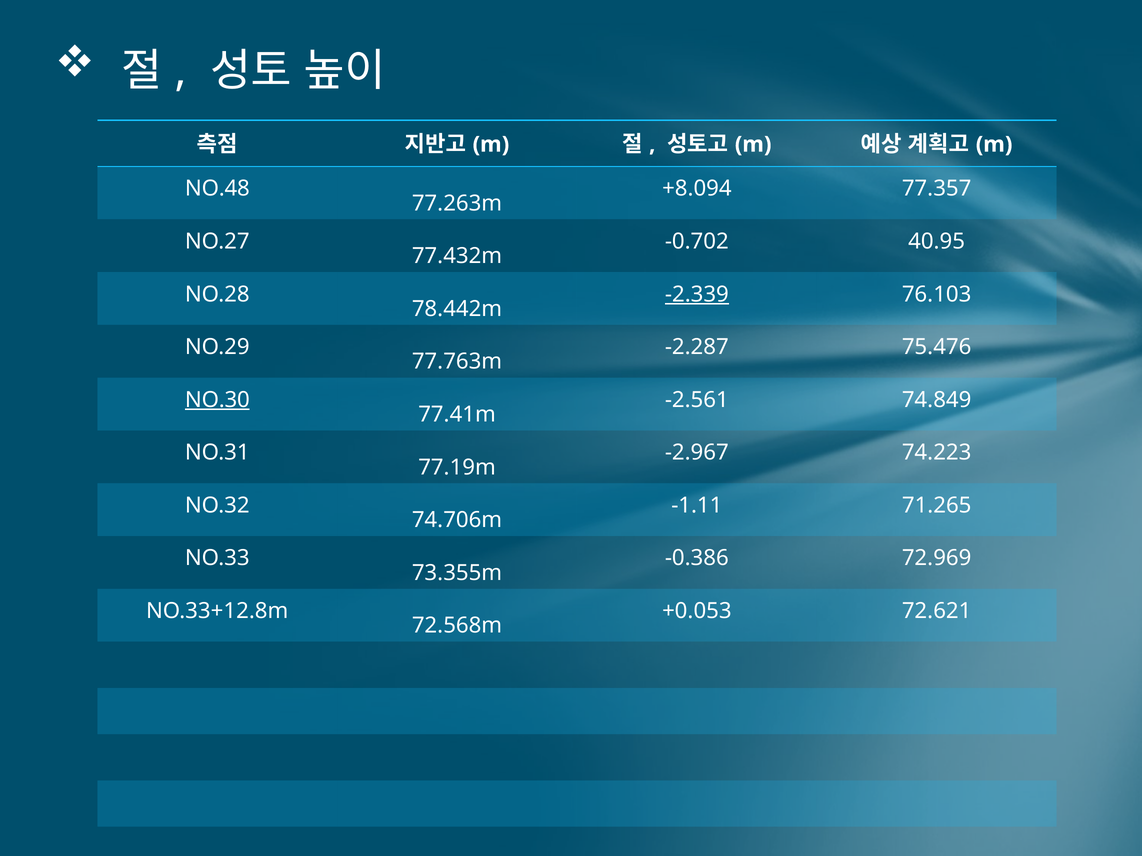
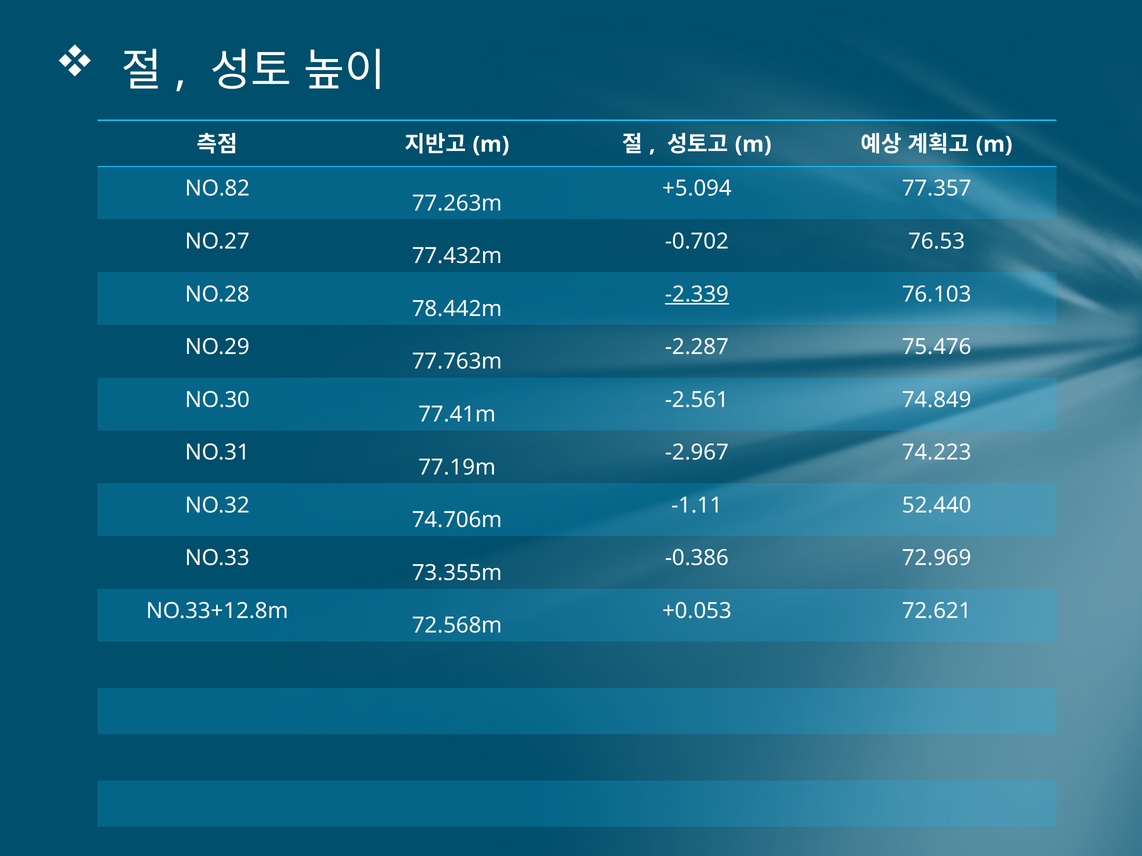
NO.48: NO.48 -> NO.82 (217, 189)
+8.094: +8.094 -> +5.094 (697, 189)
40.95: 40.95 -> 76.53 (937, 242)
NO.30 underline: present -> none (217, 400)
71.265: 71.265 -> 52.440 (937, 506)
